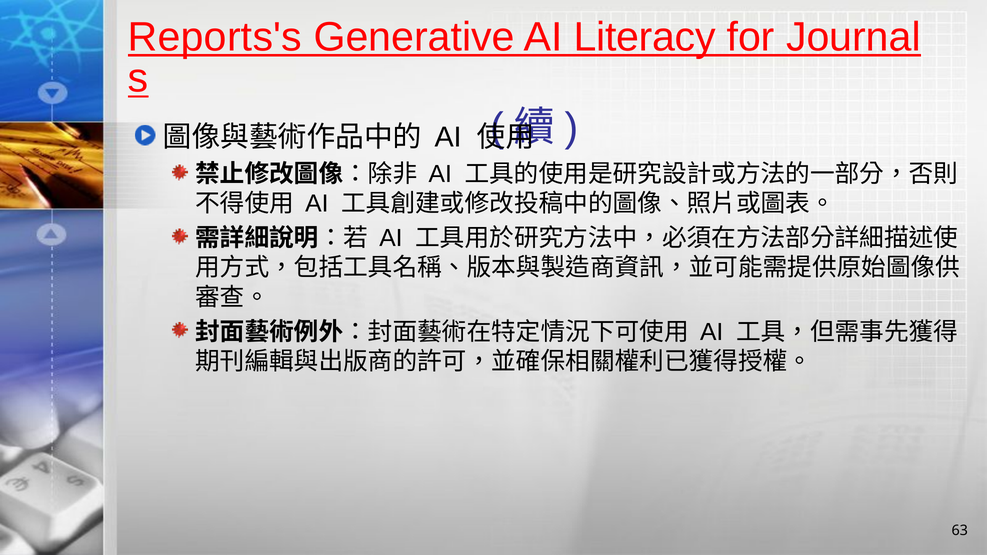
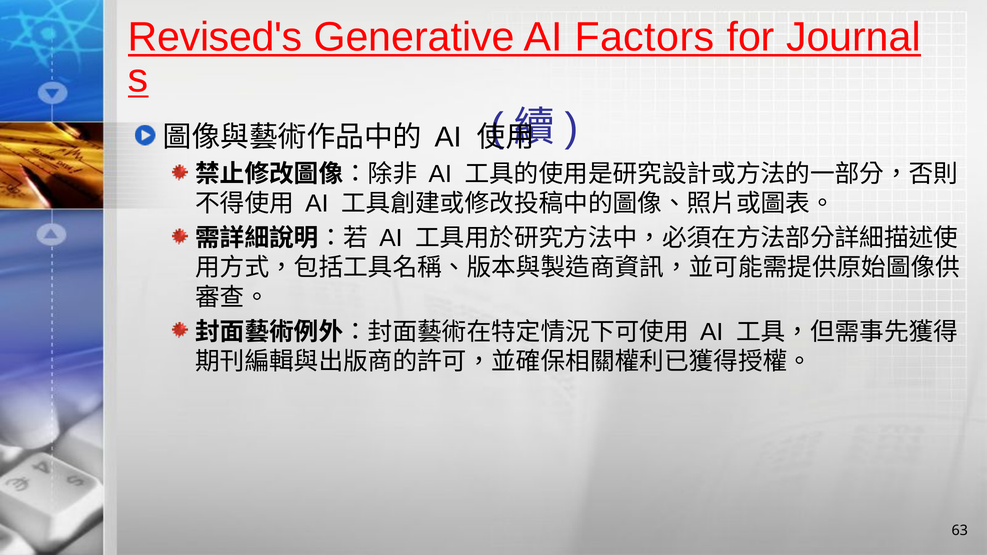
Reports's: Reports's -> Revised's (215, 37)
Literacy: Literacy -> Factors (644, 37)
